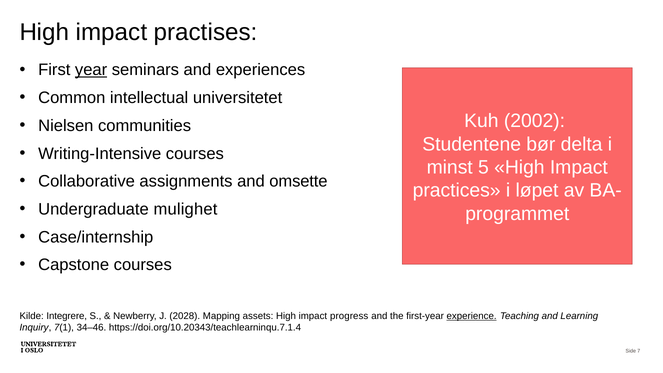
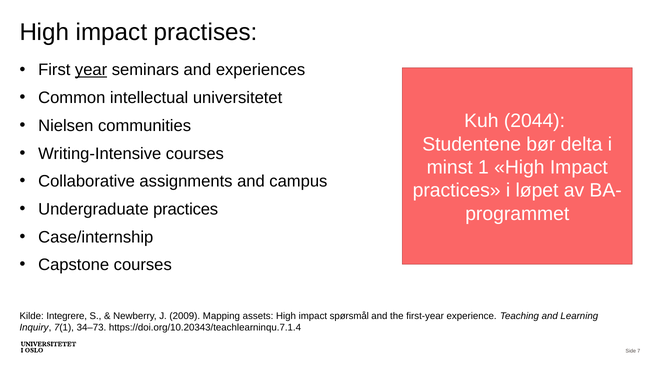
2002: 2002 -> 2044 (534, 121)
5: 5 -> 1 (483, 167)
omsette: omsette -> campus (298, 181)
Undergraduate mulighet: mulighet -> practices (186, 209)
2028: 2028 -> 2009 (185, 316)
progress: progress -> spørsmål (349, 316)
experience underline: present -> none (472, 316)
34–46: 34–46 -> 34–73 (91, 328)
